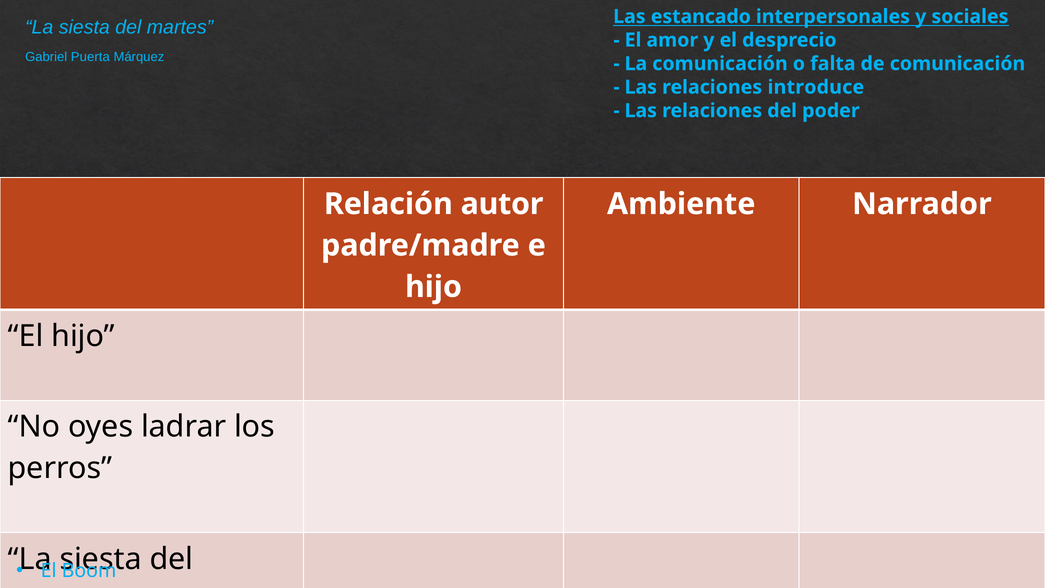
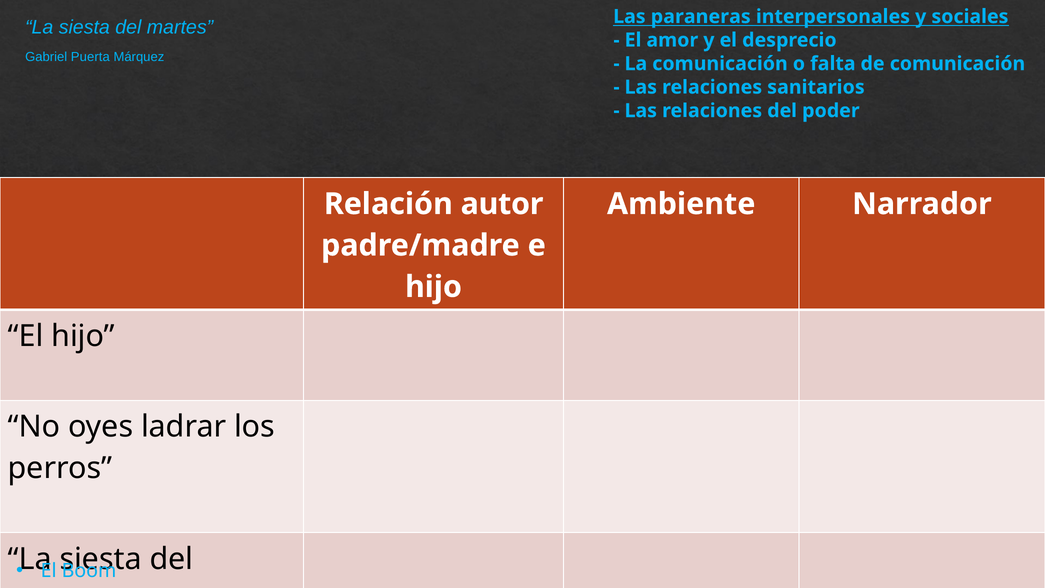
estancado: estancado -> paraneras (701, 17)
introduce: introduce -> sanitarios (816, 87)
